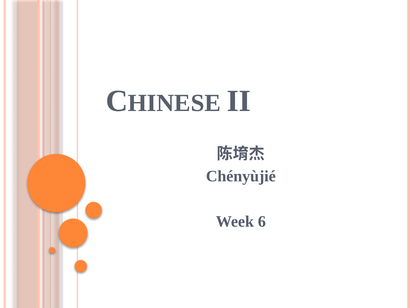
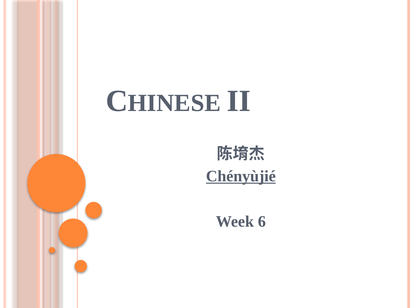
Chényùjié underline: none -> present (241, 176)
